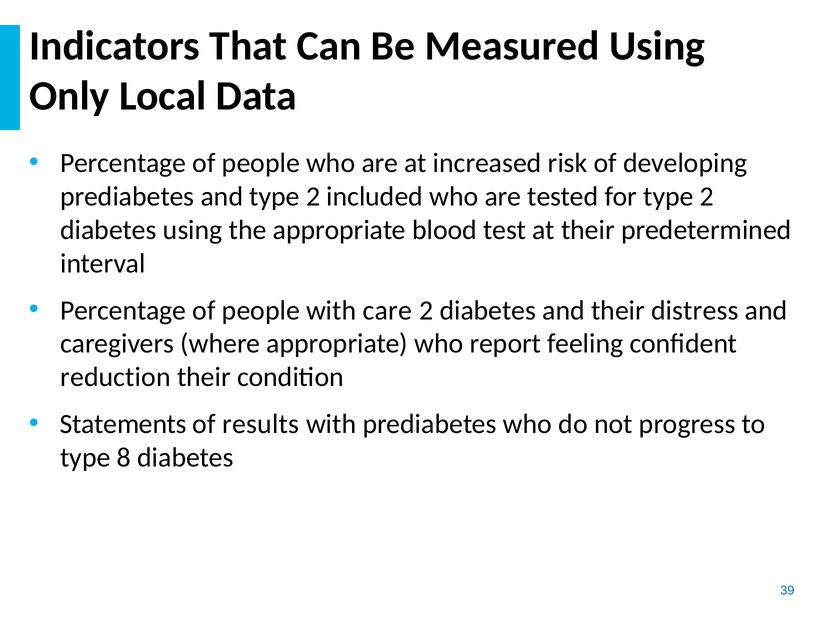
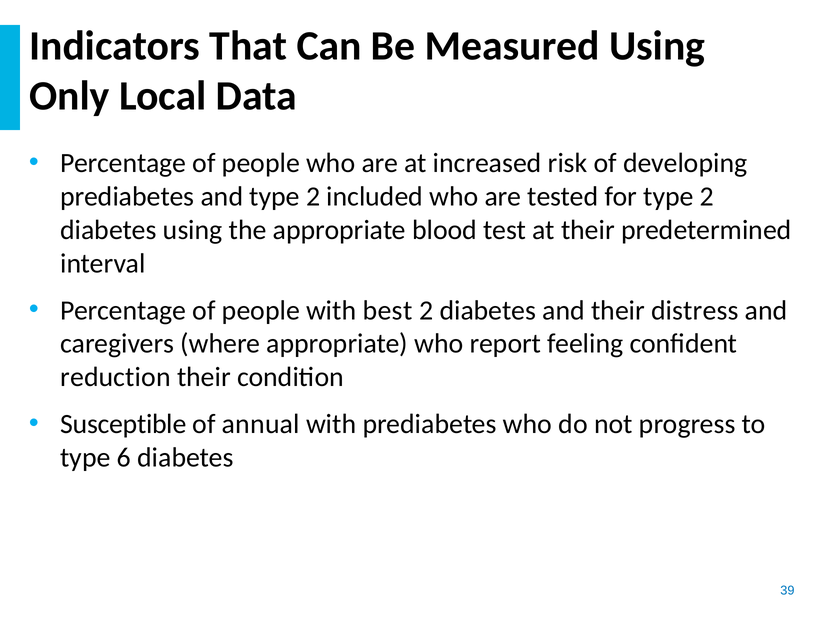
care: care -> best (388, 310)
Statements: Statements -> Susceptible (123, 424)
results: results -> annual (261, 424)
8: 8 -> 6 (124, 458)
